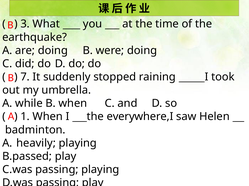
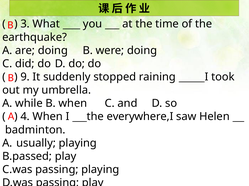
7: 7 -> 9 (25, 77)
1: 1 -> 4 (25, 117)
heavily: heavily -> usually (36, 144)
